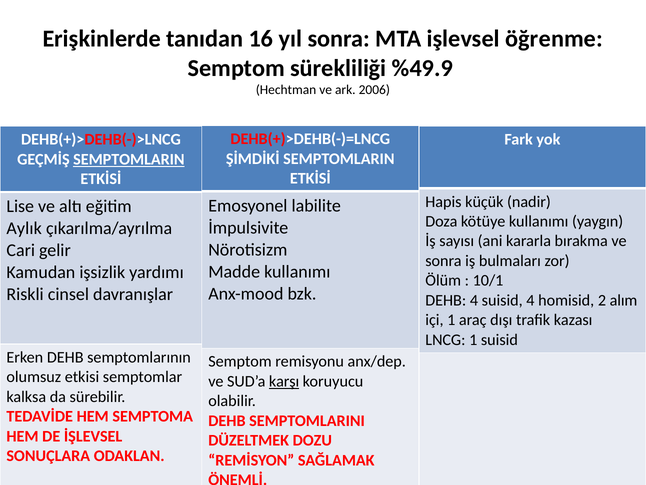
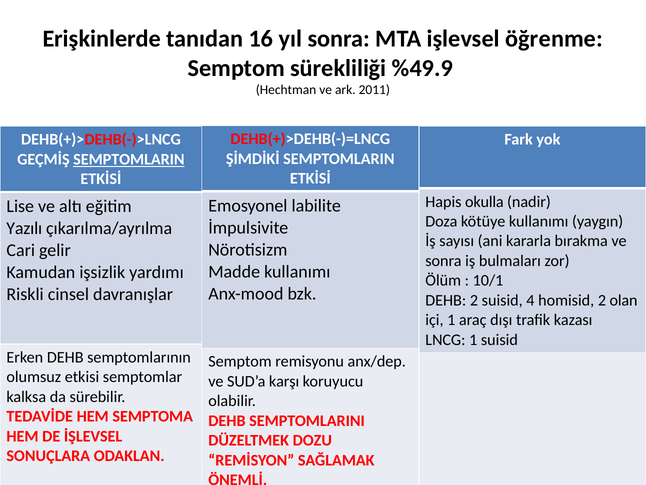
2006: 2006 -> 2011 (374, 90)
küçük: küçük -> okulla (484, 201)
Aylık: Aylık -> Yazılı (24, 228)
DEHB 4: 4 -> 2 (474, 300)
alım: alım -> olan (624, 300)
karşı underline: present -> none (284, 381)
